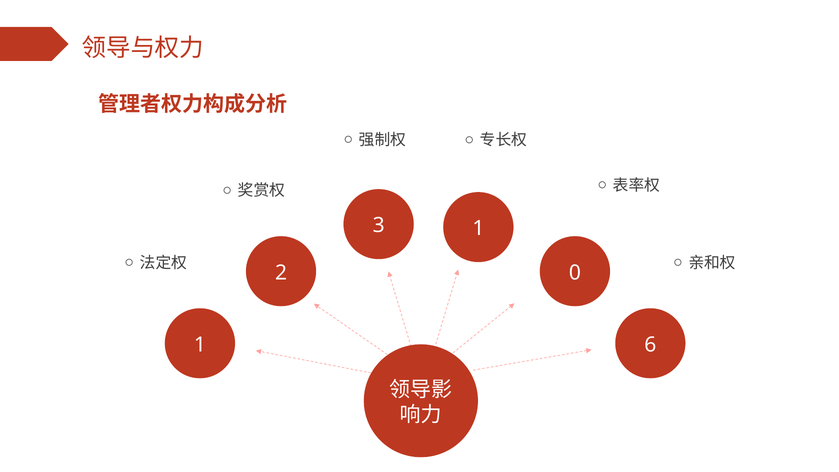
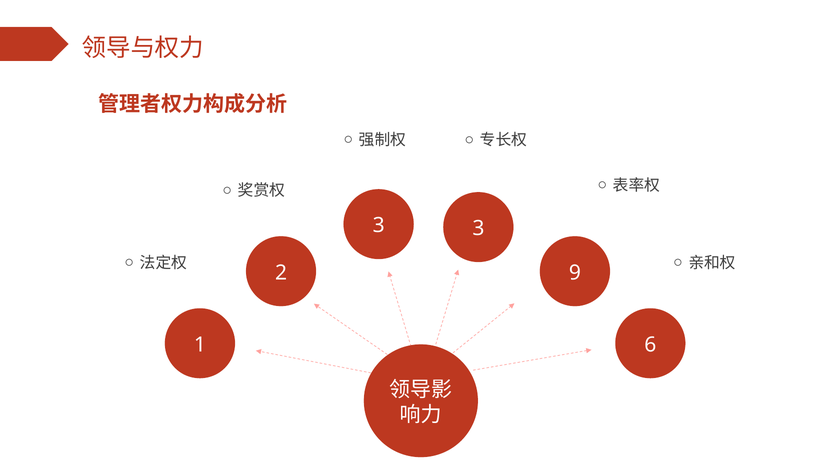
3 1: 1 -> 3 (478, 228)
0: 0 -> 9 (575, 273)
